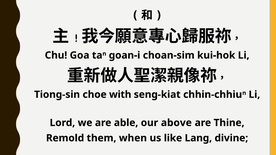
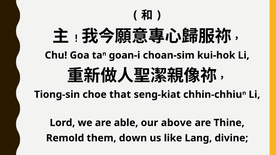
with: with -> that (120, 95)
when: when -> down (133, 138)
